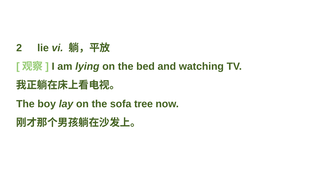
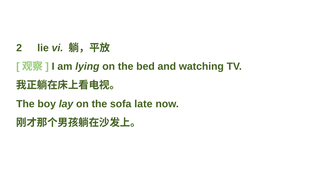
tree: tree -> late (143, 104)
